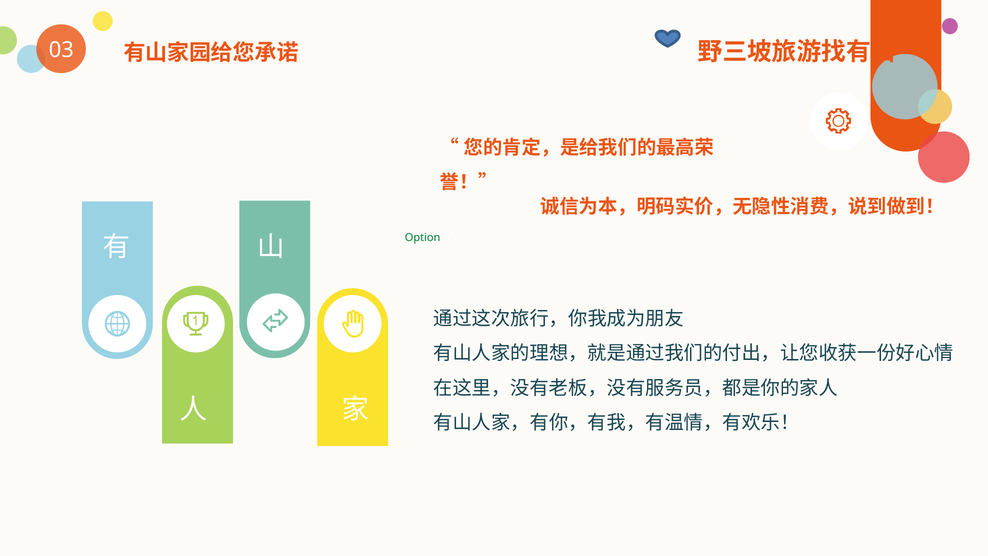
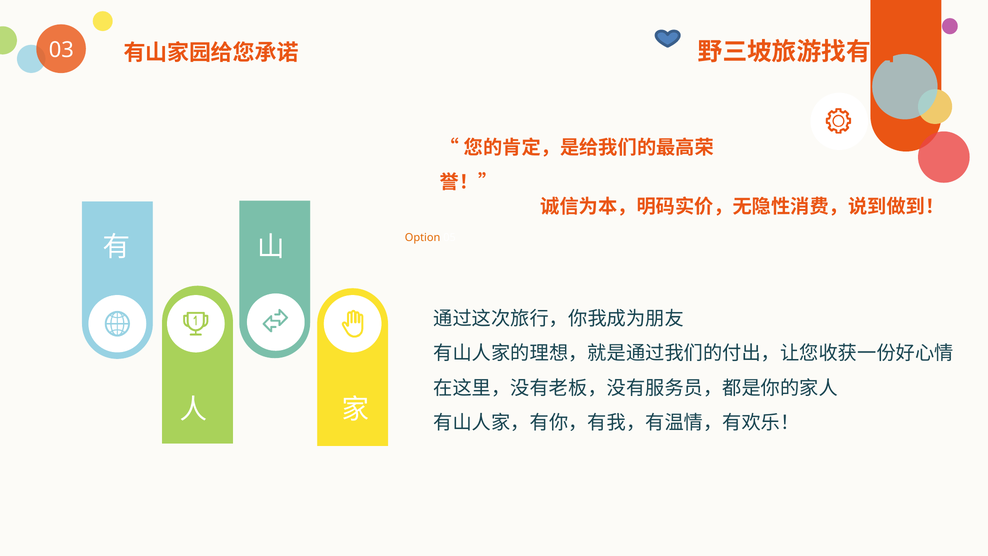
Option colour: green -> orange (423, 238)
